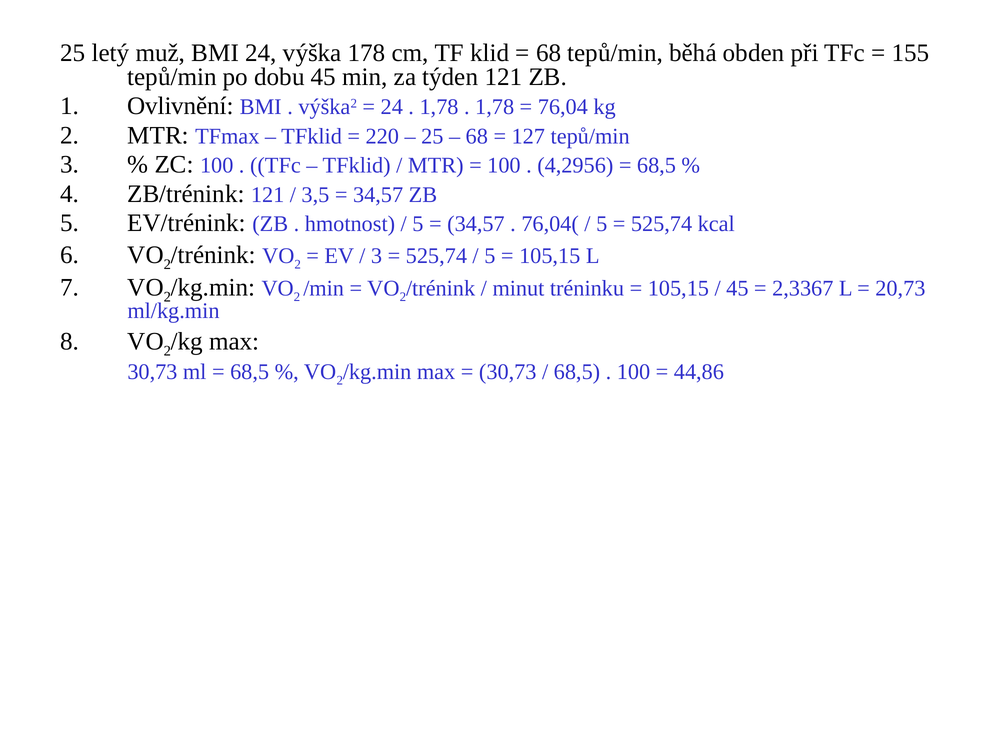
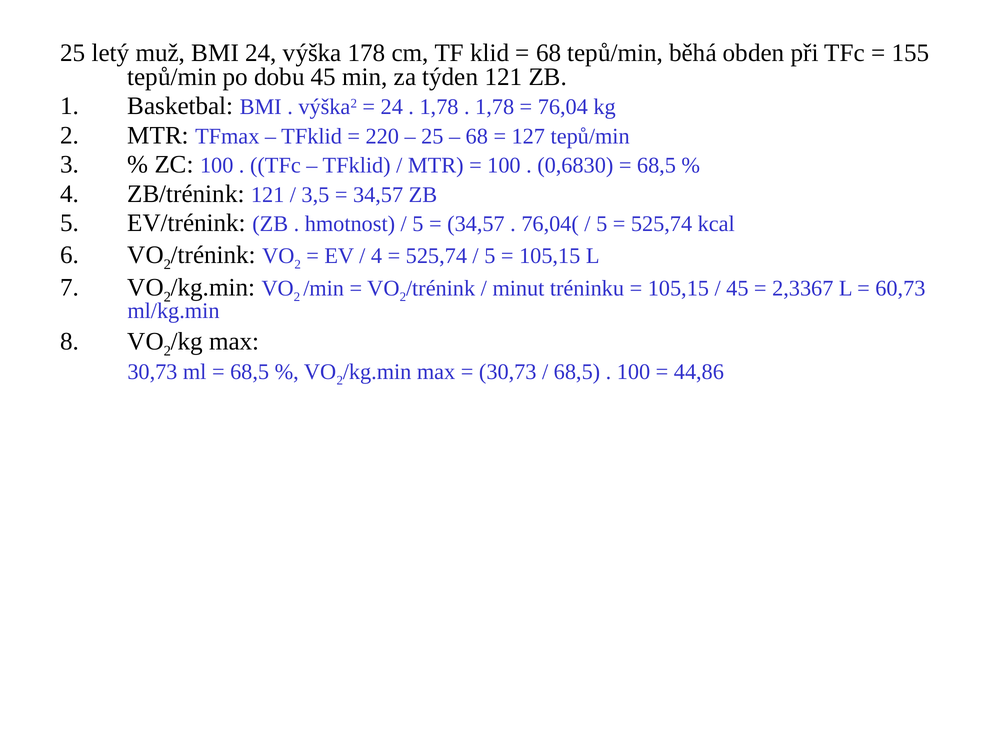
Ovlivnění: Ovlivnění -> Basketbal (180, 106)
4,2956: 4,2956 -> 0,6830 (575, 165)
3: 3 -> 4 (377, 256)
20,73: 20,73 -> 60,73 (900, 288)
